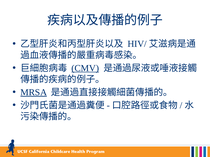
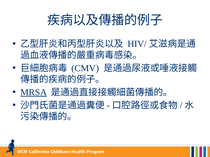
CMV underline: present -> none (85, 68)
